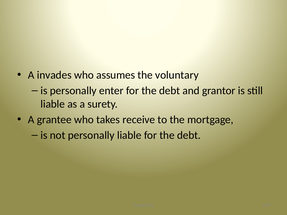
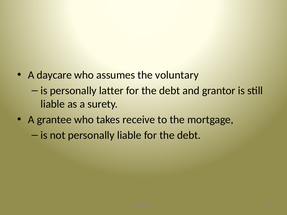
invades: invades -> daycare (54, 75)
enter: enter -> latter (111, 91)
